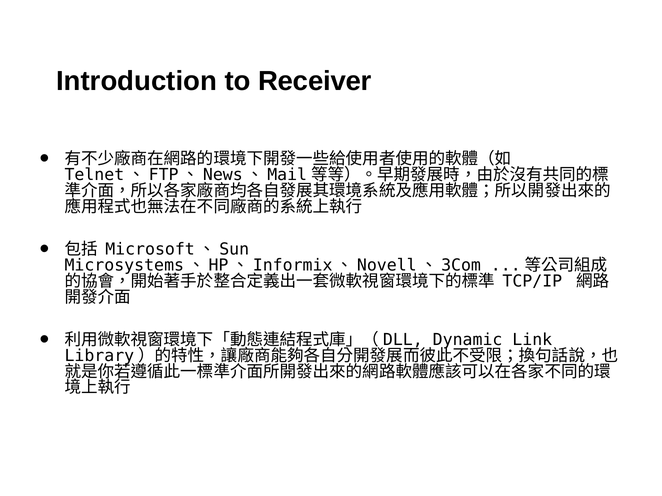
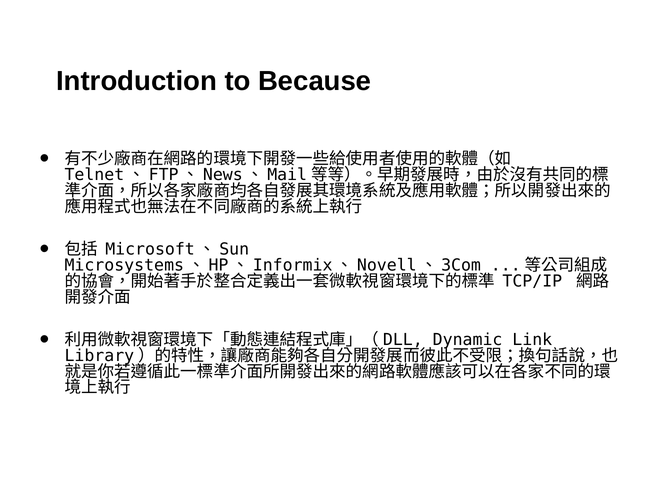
Receiver: Receiver -> Because (315, 81)
